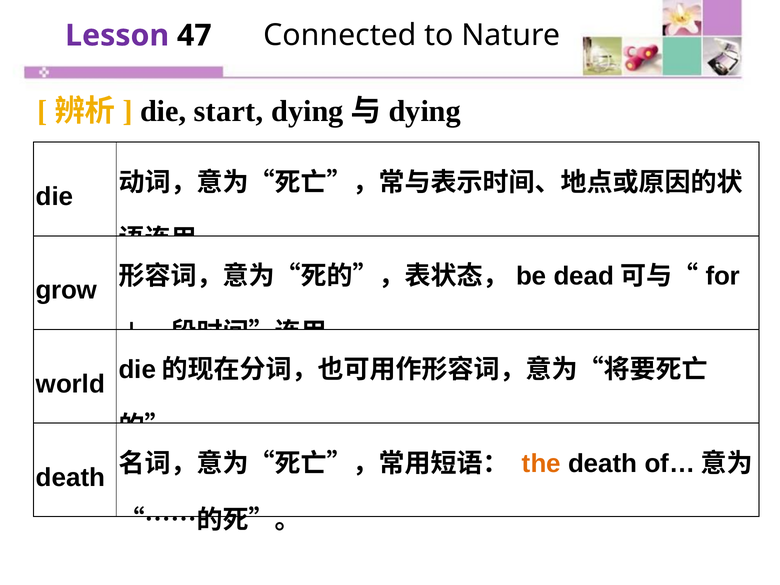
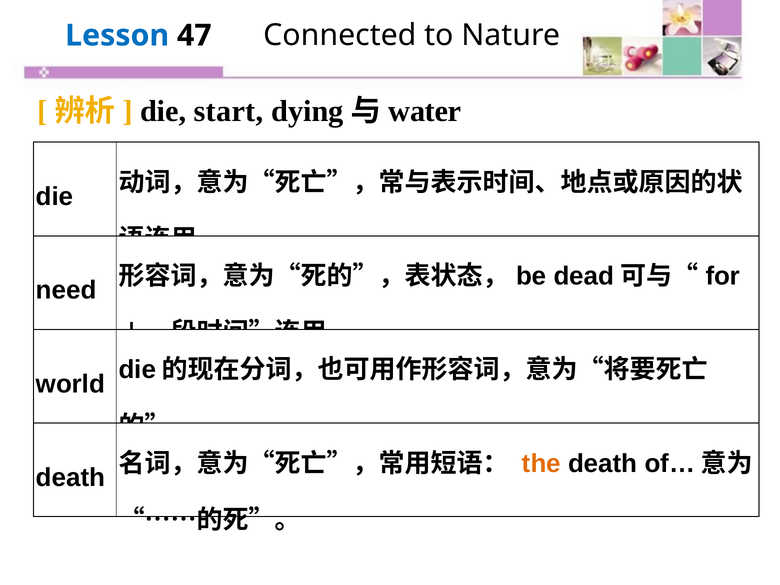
Lesson colour: purple -> blue (117, 35)
dying: dying -> water (425, 111)
grow: grow -> need (66, 290)
